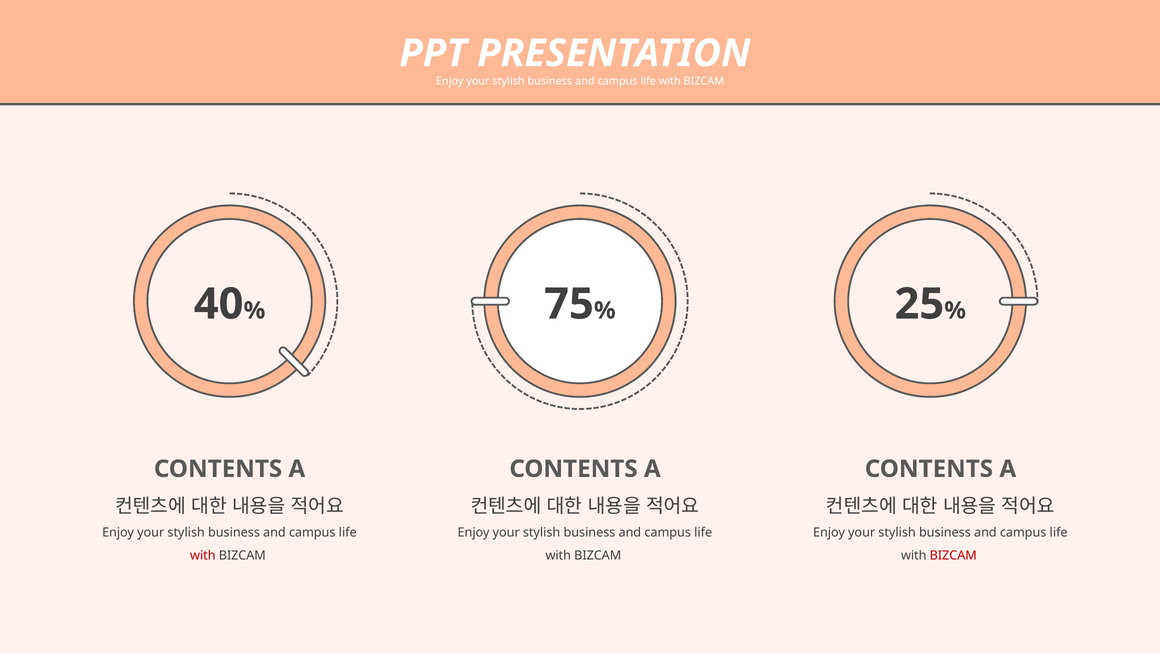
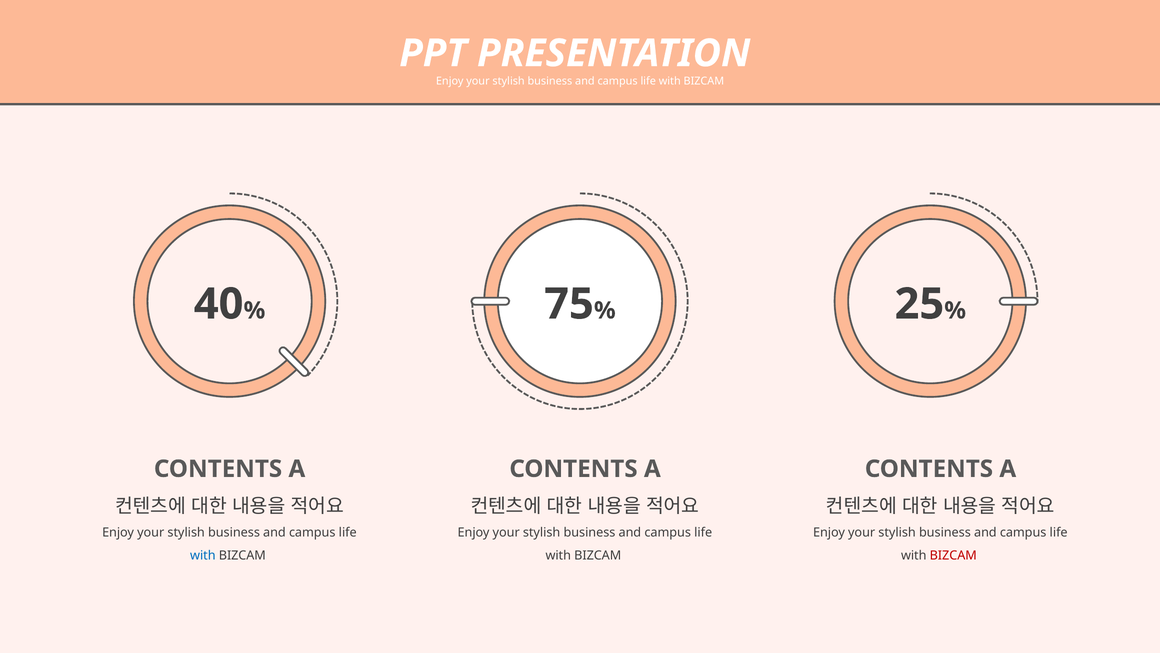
with colour: red -> blue (203, 555)
